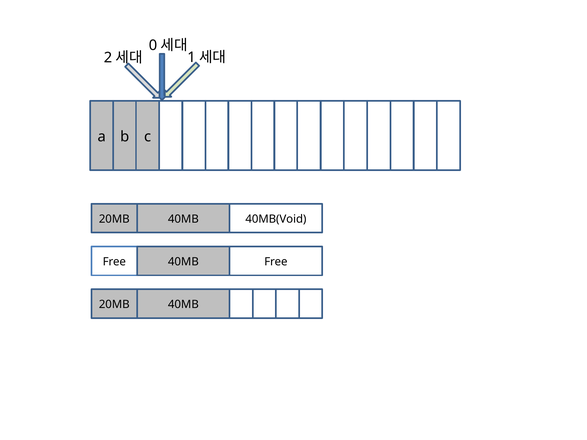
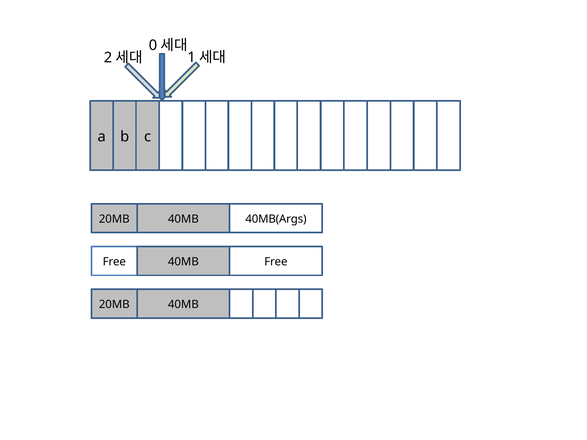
40MB(Void: 40MB(Void -> 40MB(Args (276, 219)
